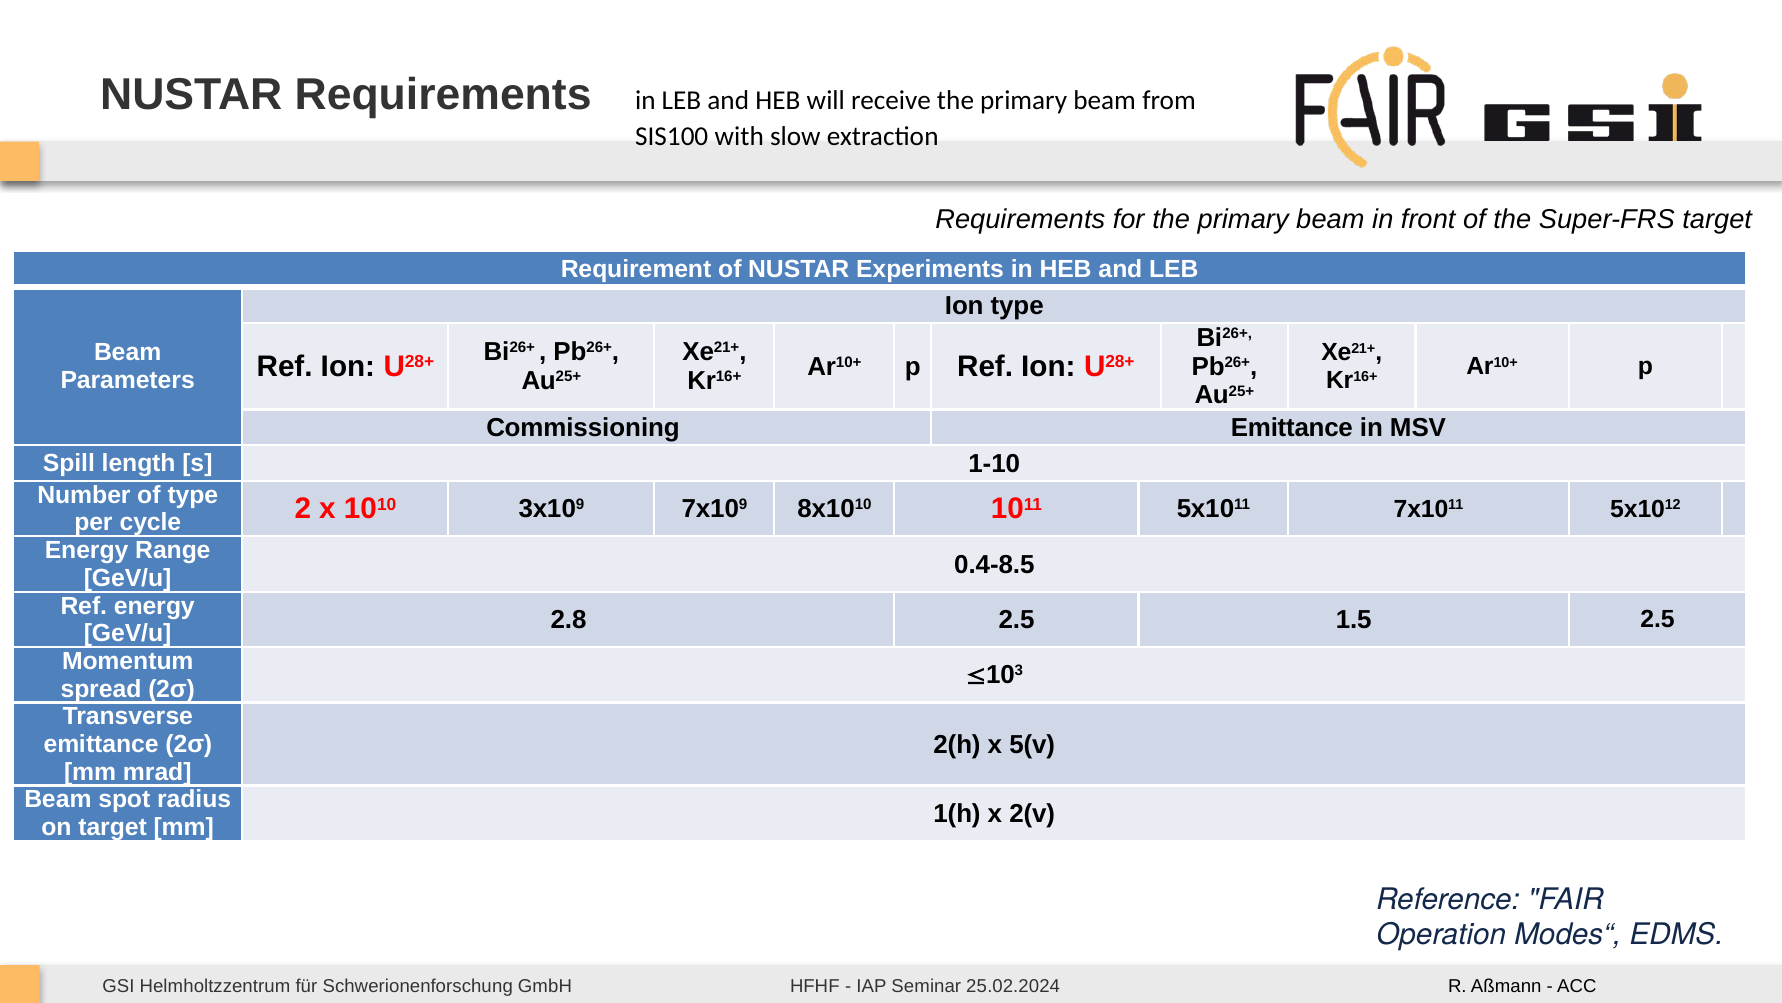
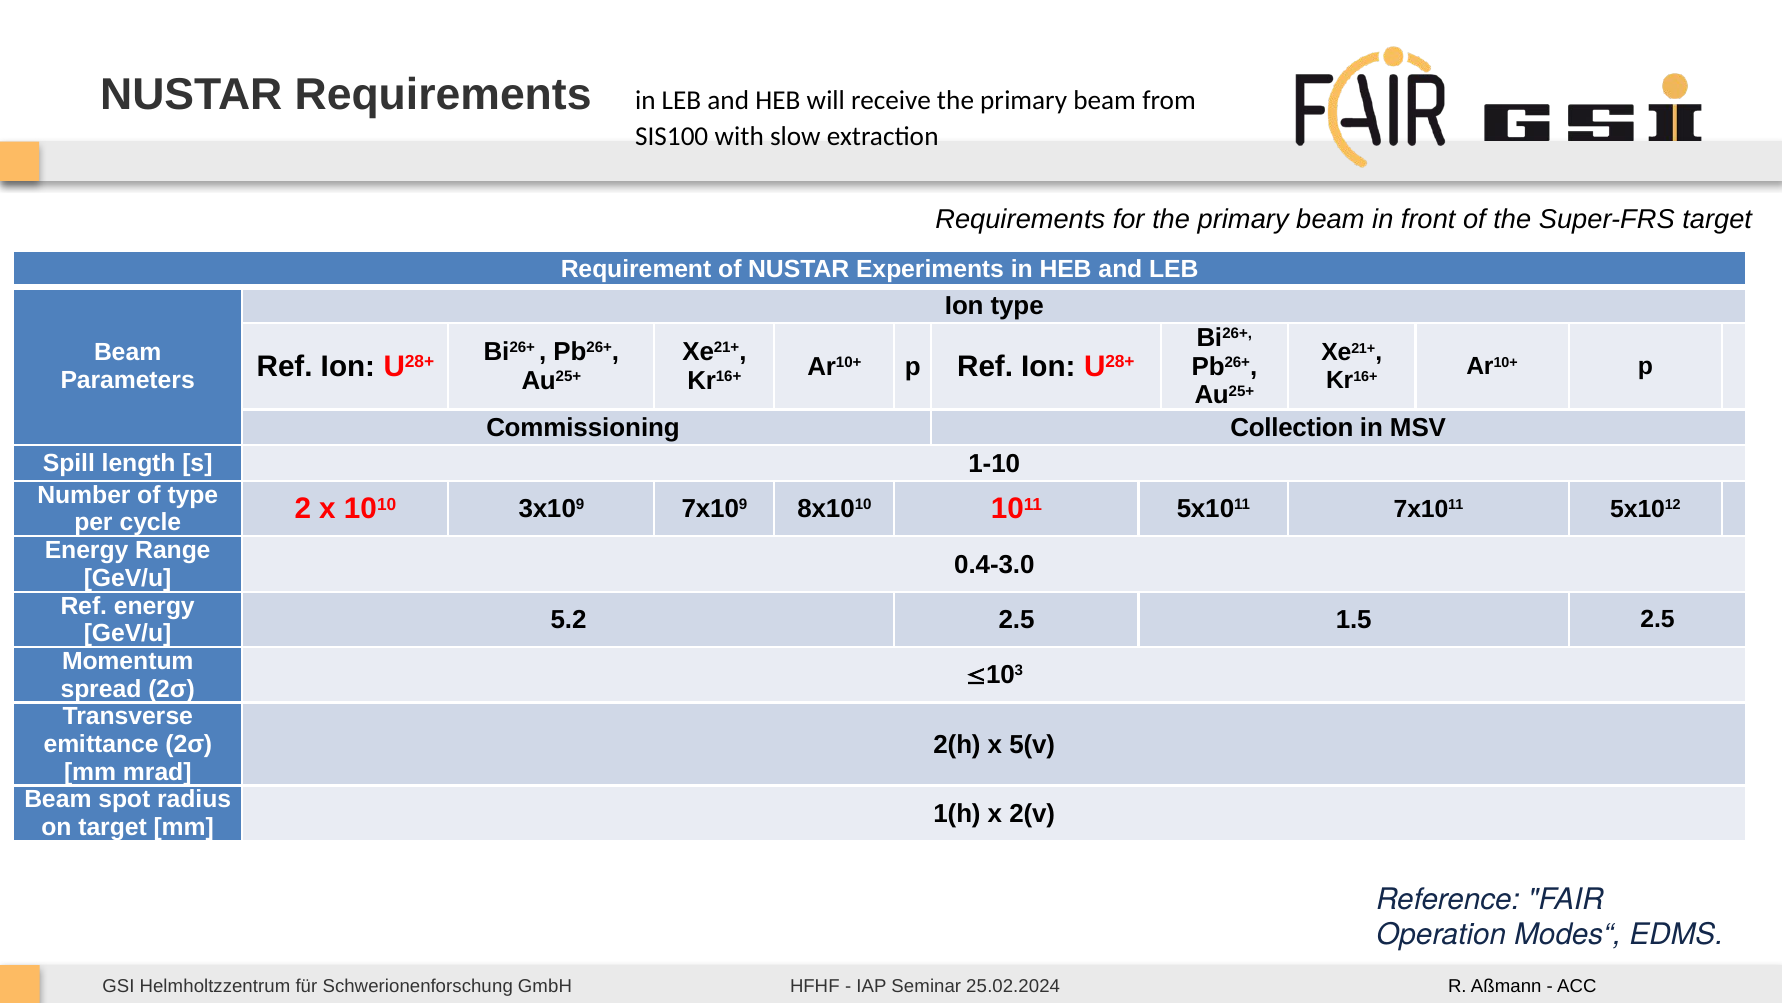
Commissioning Emittance: Emittance -> Collection (1292, 428)
0.4-8.5: 0.4-8.5 -> 0.4-3.0 (994, 564)
2.8: 2.8 -> 5.2 (569, 619)
